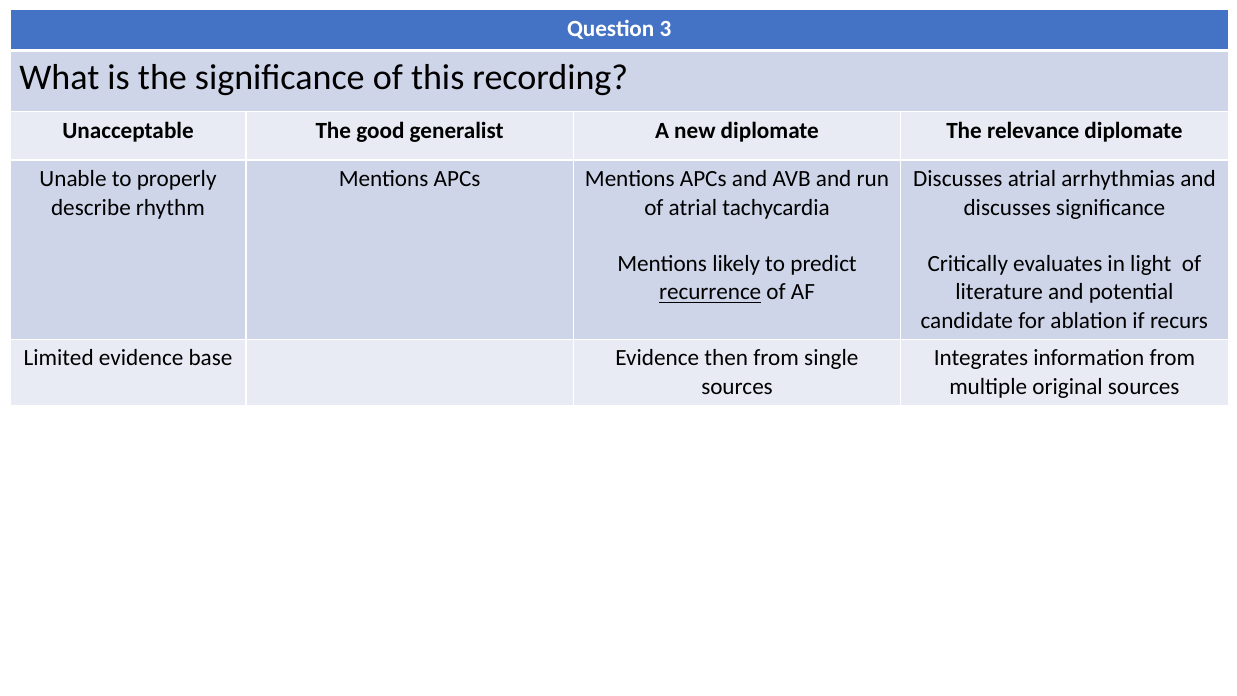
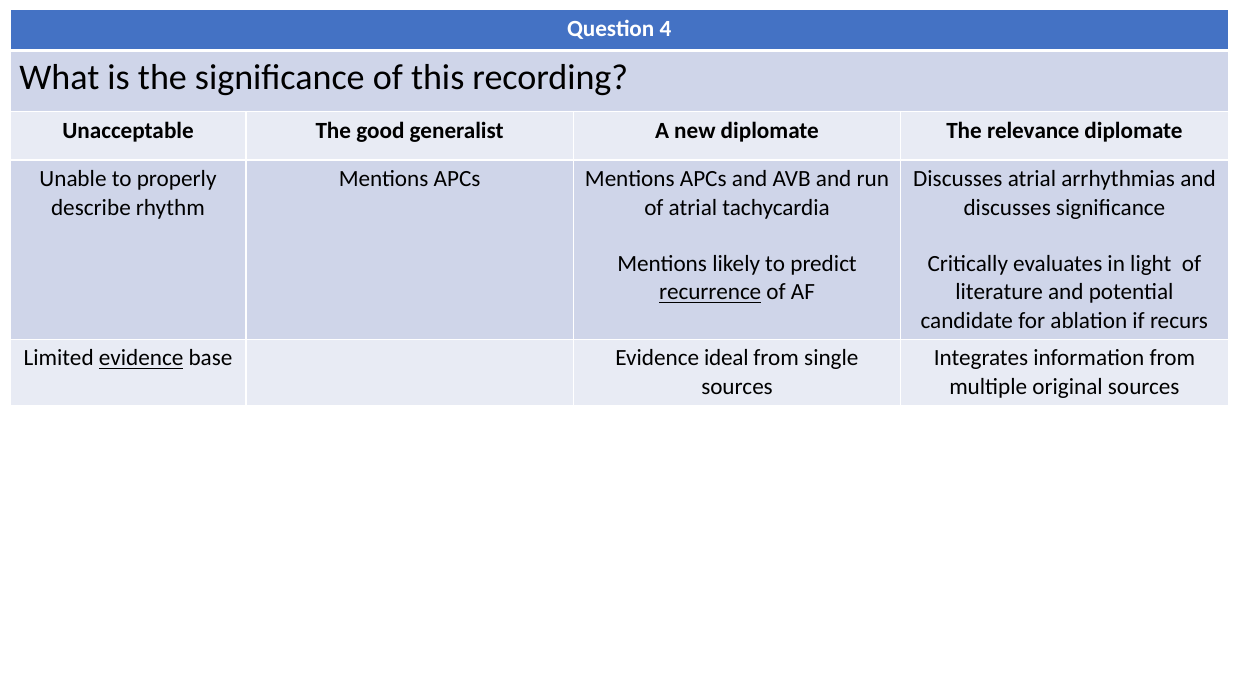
3: 3 -> 4 (665, 29)
evidence underline: none -> present (141, 358)
then: then -> ideal (726, 358)
